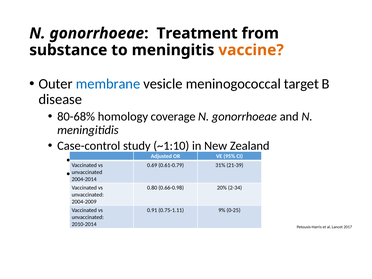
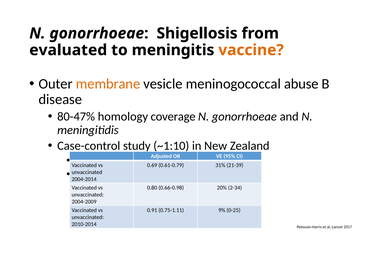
Treatment: Treatment -> Shigellosis (197, 33)
substance: substance -> evaluated (68, 50)
membrane colour: blue -> orange (108, 84)
target: target -> abuse (301, 84)
80-68%: 80-68% -> 80-47% (76, 117)
